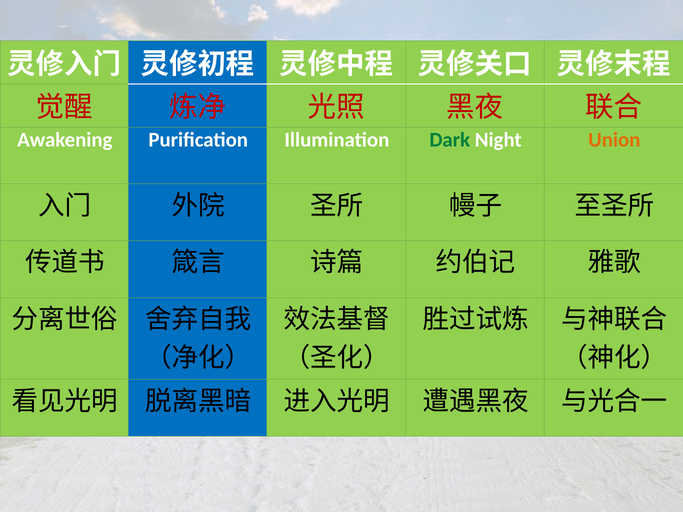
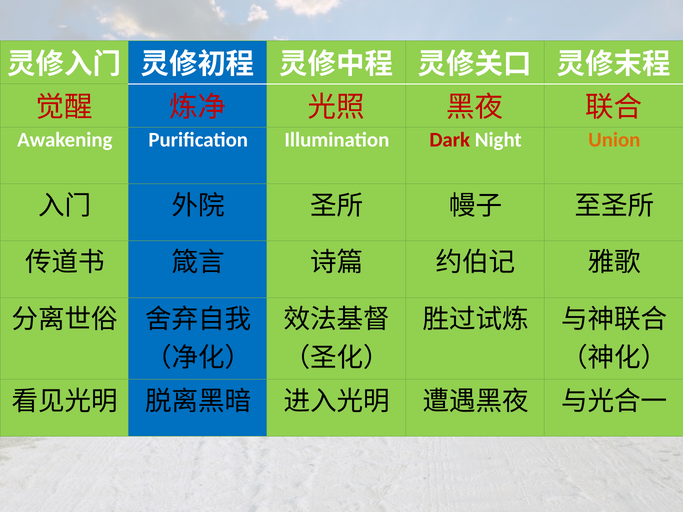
Dark colour: green -> red (450, 140)
